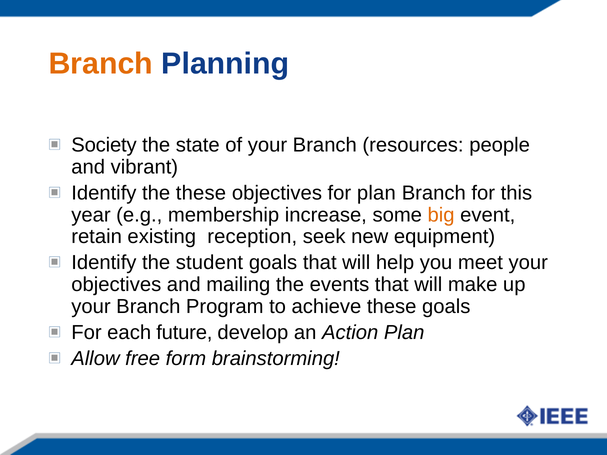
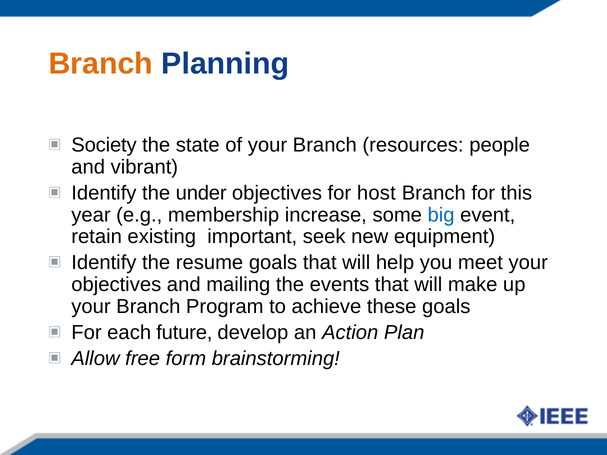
the these: these -> under (201, 193)
for plan: plan -> host (376, 193)
big colour: orange -> blue (441, 215)
reception: reception -> important (252, 237)
student: student -> resume (210, 263)
